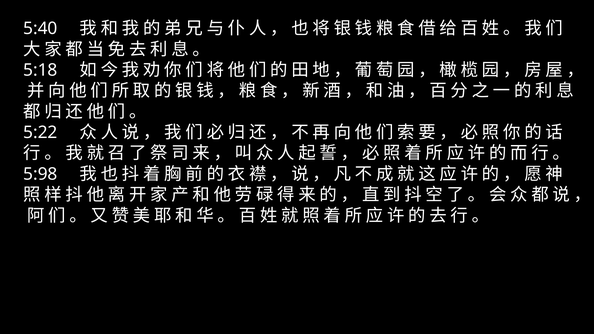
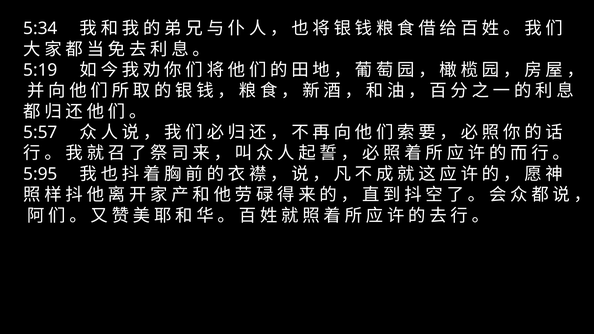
5:40: 5:40 -> 5:34 (40, 29)
5:18: 5:18 -> 5:19 (40, 70)
5:22: 5:22 -> 5:57 (40, 133)
5:98: 5:98 -> 5:95 (40, 174)
